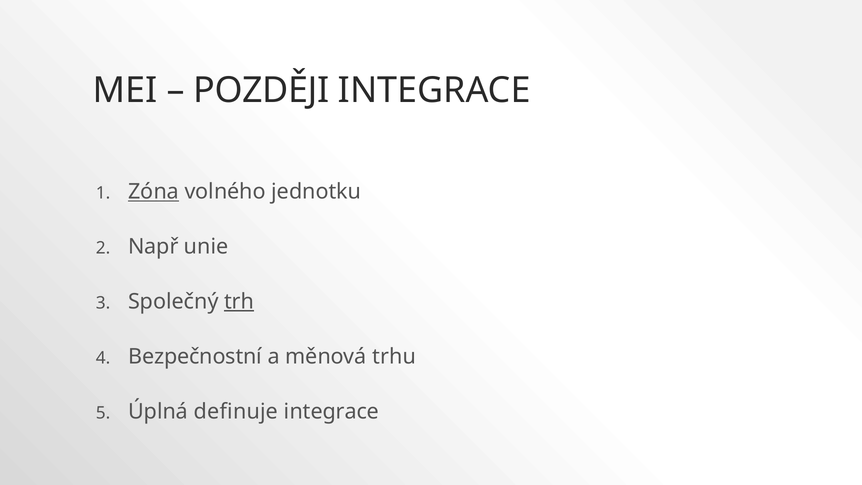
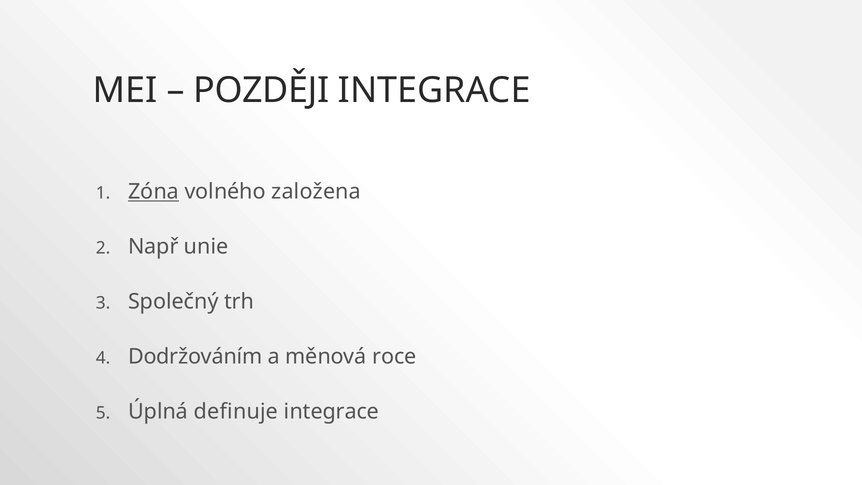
jednotku: jednotku -> založena (316, 192)
trh underline: present -> none (239, 302)
Bezpečnostní: Bezpečnostní -> Dodržováním (195, 357)
trhu: trhu -> roce (394, 357)
